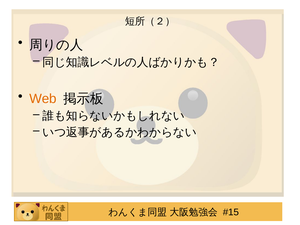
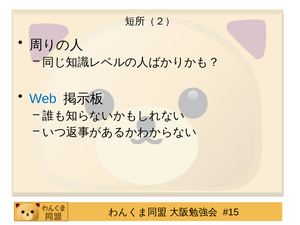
Web colour: orange -> blue (43, 99)
